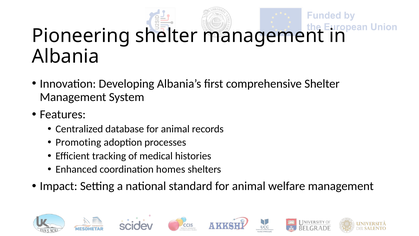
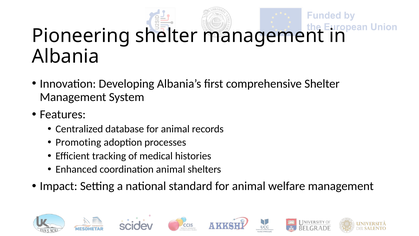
coordination homes: homes -> animal (171, 169)
